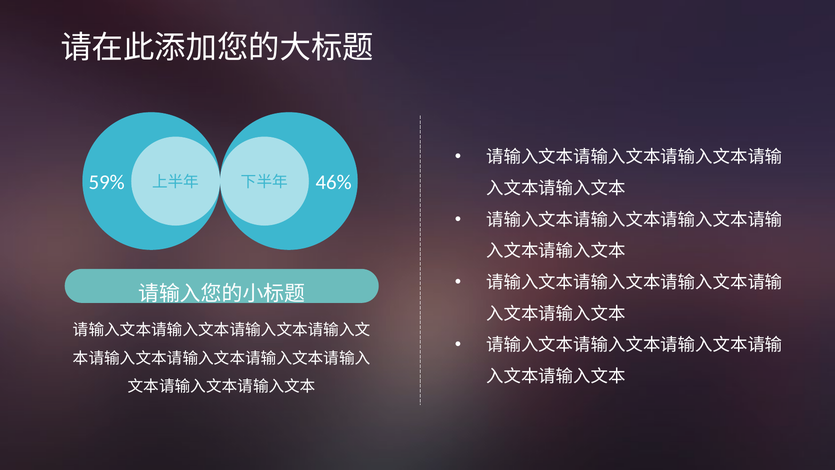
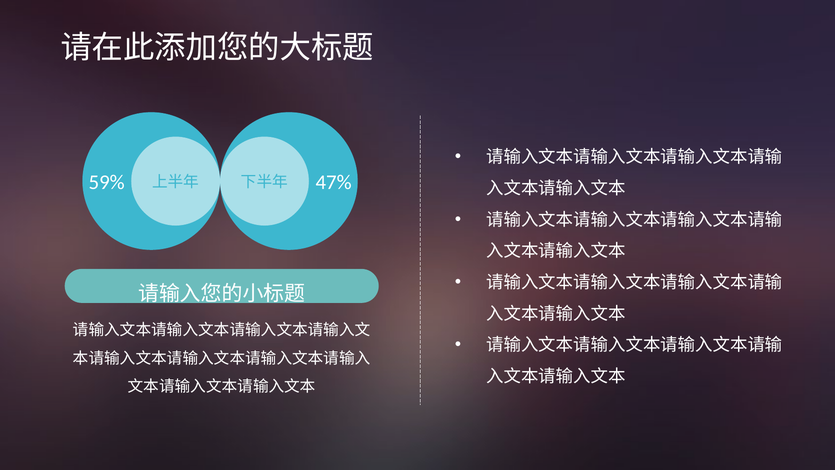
46%: 46% -> 47% (334, 182)
